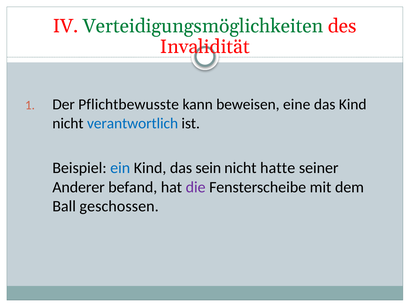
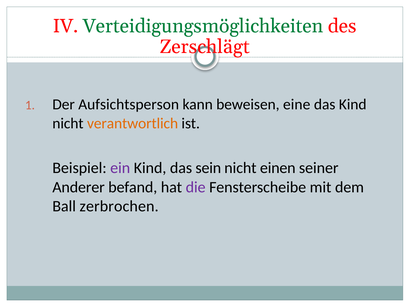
Invalidität: Invalidität -> Zerschlägt (205, 47)
Pflichtbewusste: Pflichtbewusste -> Aufsichtsperson (129, 105)
verantwortlich colour: blue -> orange (133, 124)
ein colour: blue -> purple (120, 168)
hatte: hatte -> einen (278, 168)
geschossen: geschossen -> zerbrochen (119, 207)
